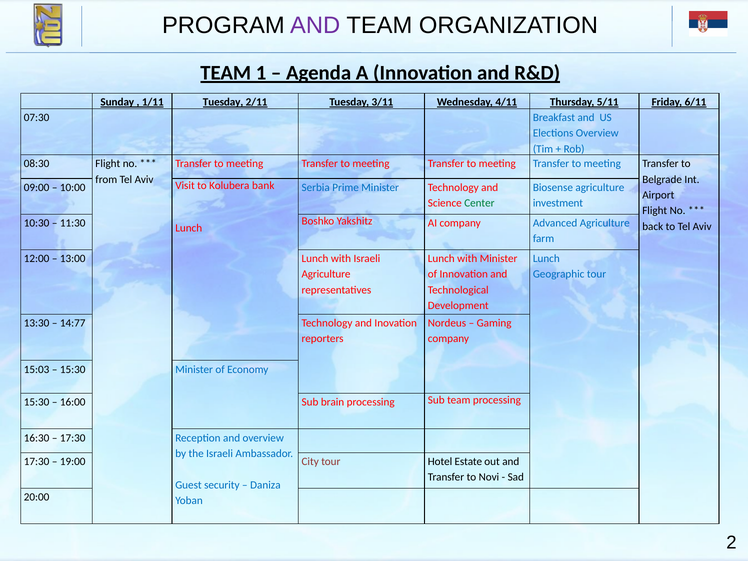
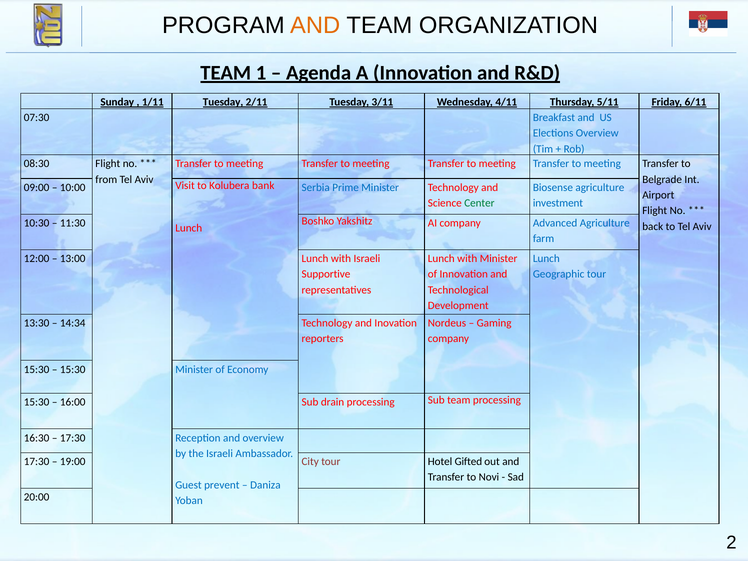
AND colour: purple -> orange (315, 26)
Agriculture: Agriculture -> Supportive (326, 274)
14:77: 14:77 -> 14:34 (73, 323)
15:03: 15:03 -> 15:30 (37, 369)
brain: brain -> drain (333, 402)
Estate: Estate -> Gifted (468, 462)
security: security -> prevent (222, 485)
